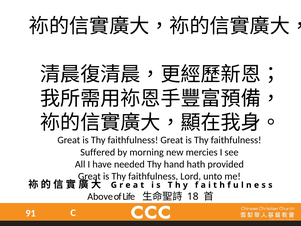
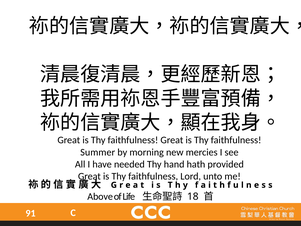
Suffered: Suffered -> Summer (98, 152)
